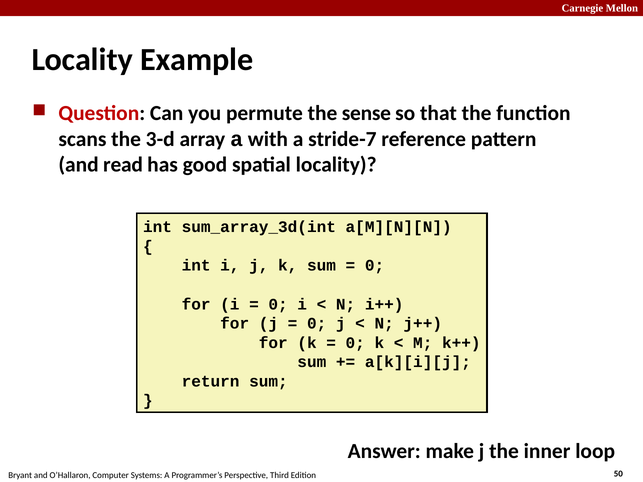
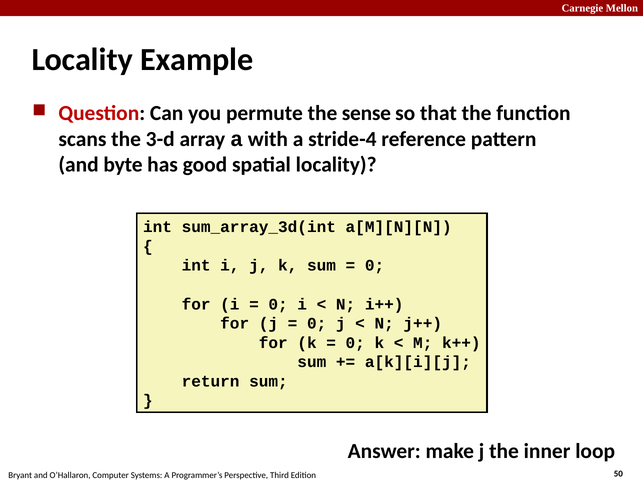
stride-7: stride-7 -> stride-4 (342, 139)
read: read -> byte (123, 165)
